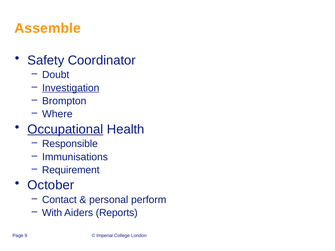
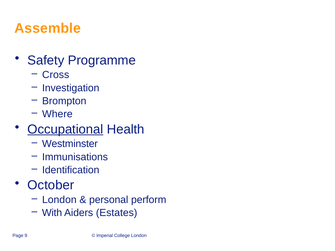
Coordinator: Coordinator -> Programme (102, 60)
Doubt: Doubt -> Cross (56, 75)
Investigation underline: present -> none (71, 88)
Responsible: Responsible -> Westminster (70, 144)
Requirement: Requirement -> Identification (71, 170)
Contact: Contact -> London (59, 200)
Reports: Reports -> Estates (117, 213)
